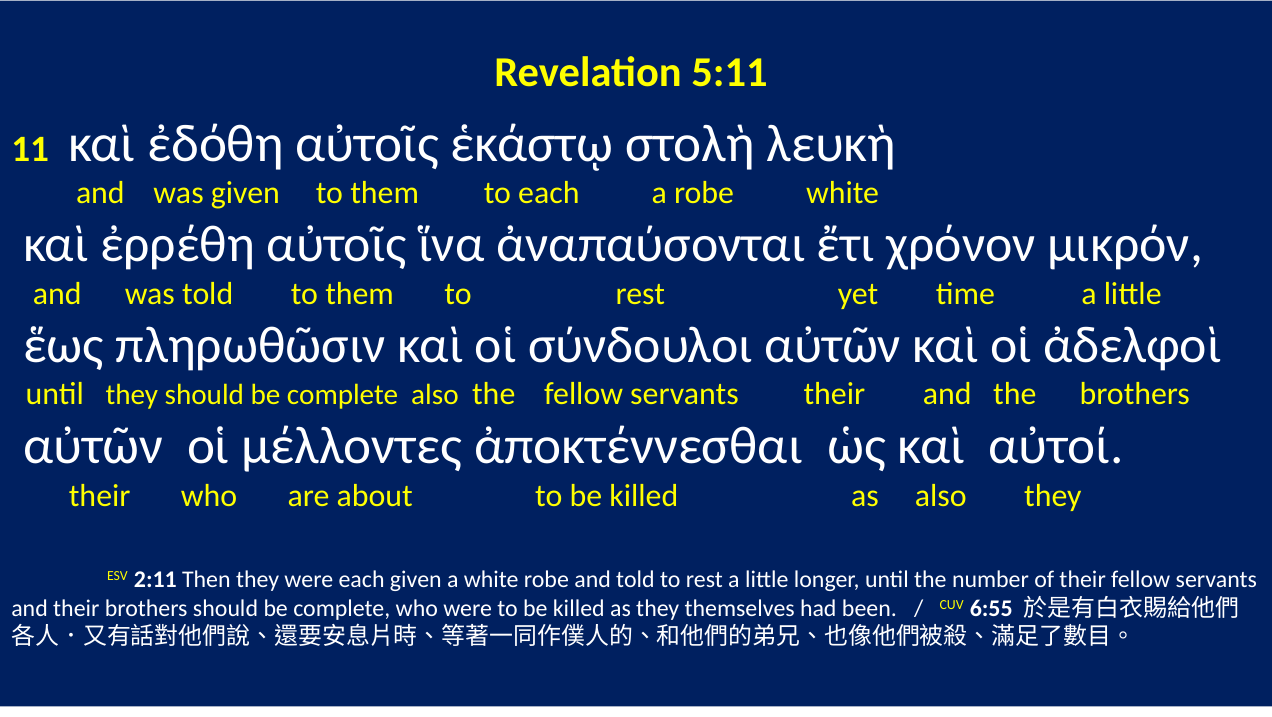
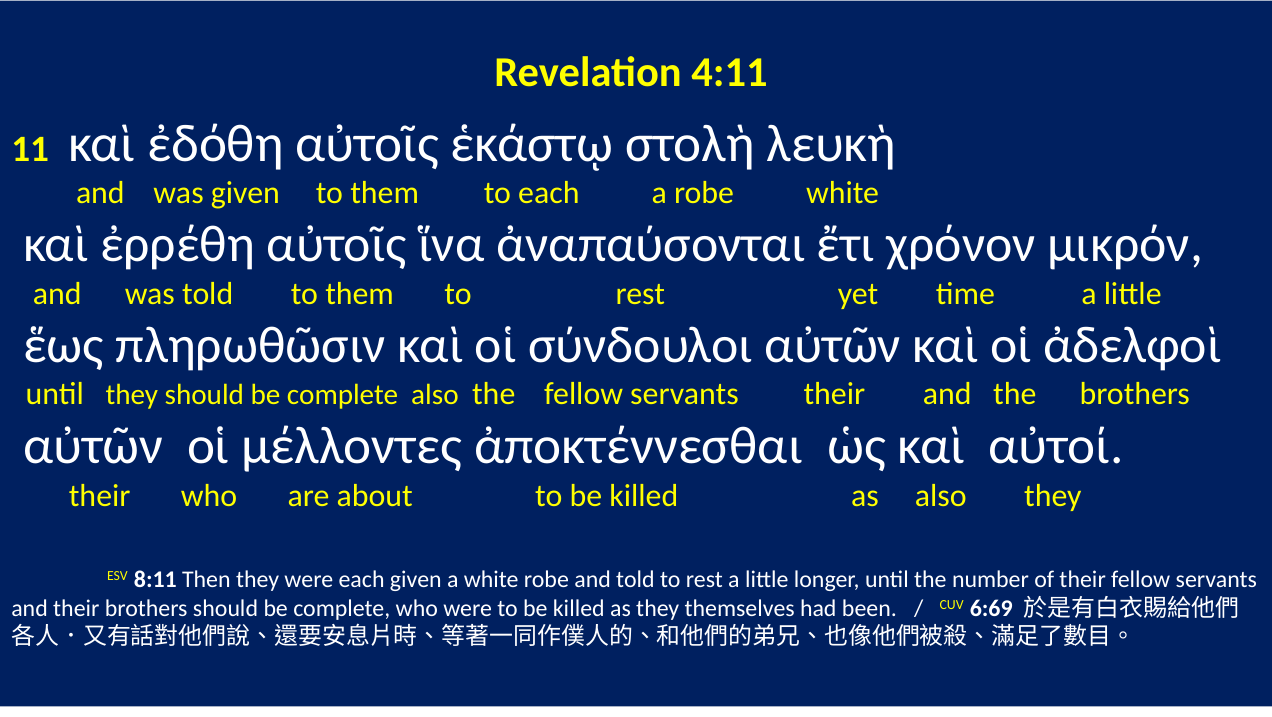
5:11: 5:11 -> 4:11 (730, 73)
2:11: 2:11 -> 8:11 (155, 580)
6:55: 6:55 -> 6:69 (991, 609)
